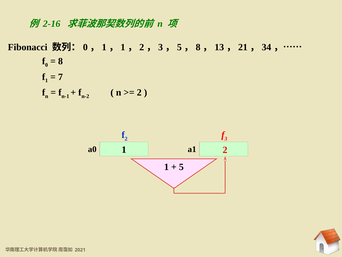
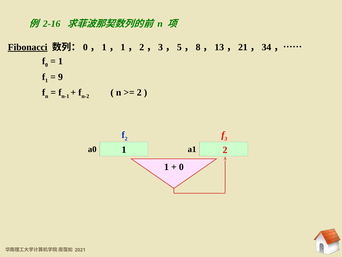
Fibonacci underline: none -> present (28, 47)
8: 8 -> 1 (60, 61)
7: 7 -> 9 (60, 77)
5: 5 -> 0 (181, 167)
